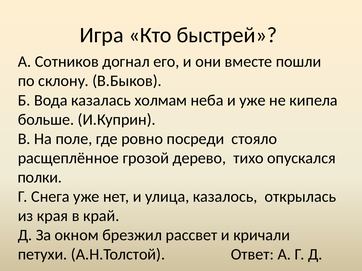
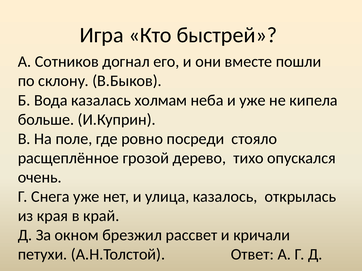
полки: полки -> очень (40, 178)
